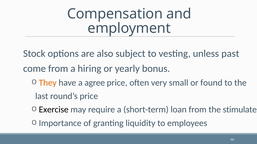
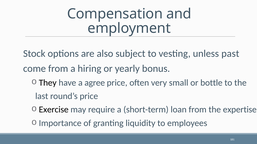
They colour: orange -> black (48, 83)
found: found -> bottle (211, 83)
stimulate: stimulate -> expertise (240, 110)
